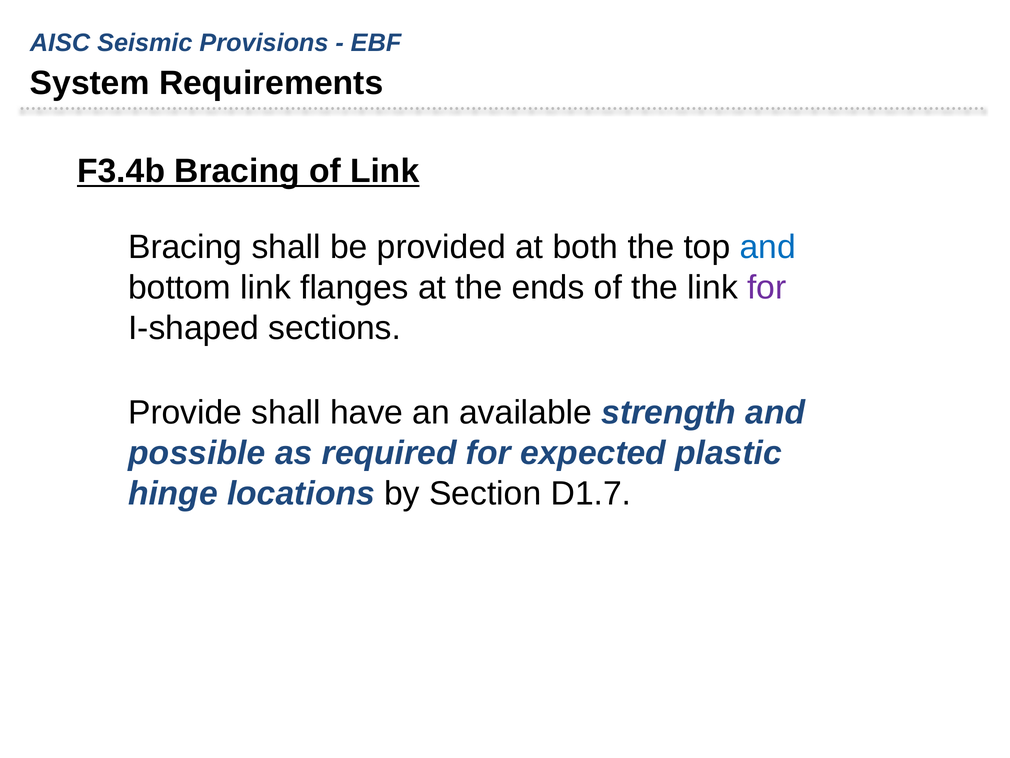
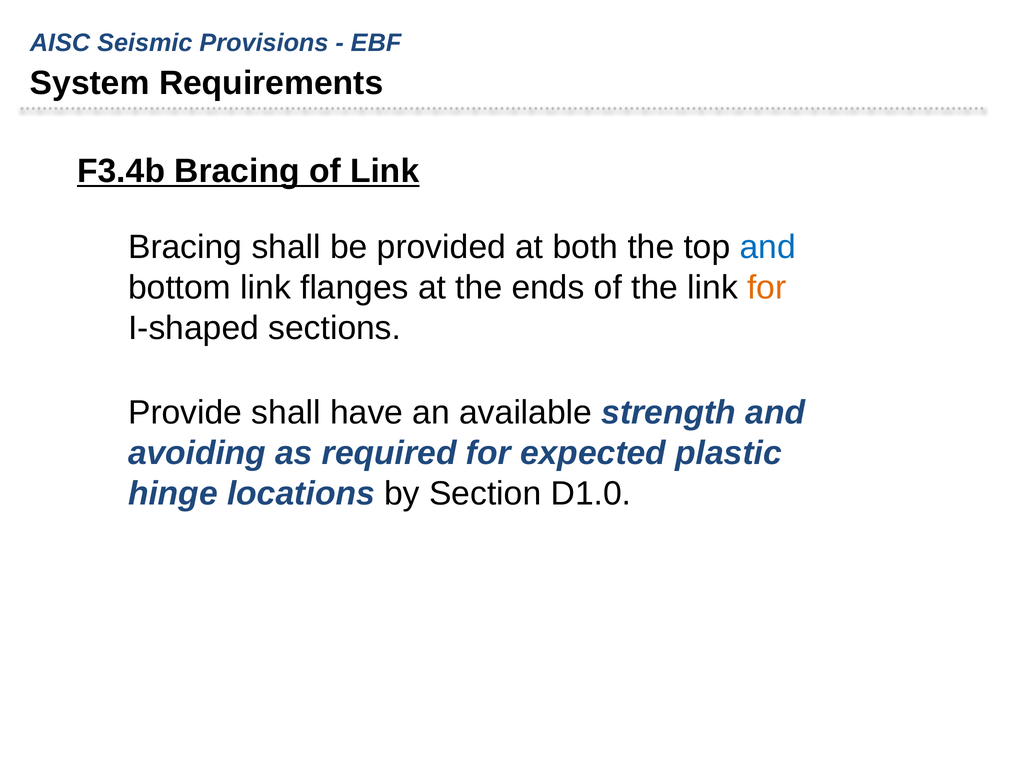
for colour: purple -> orange (767, 287)
possible: possible -> avoiding (197, 453)
D1.7: D1.7 -> D1.0 (591, 493)
